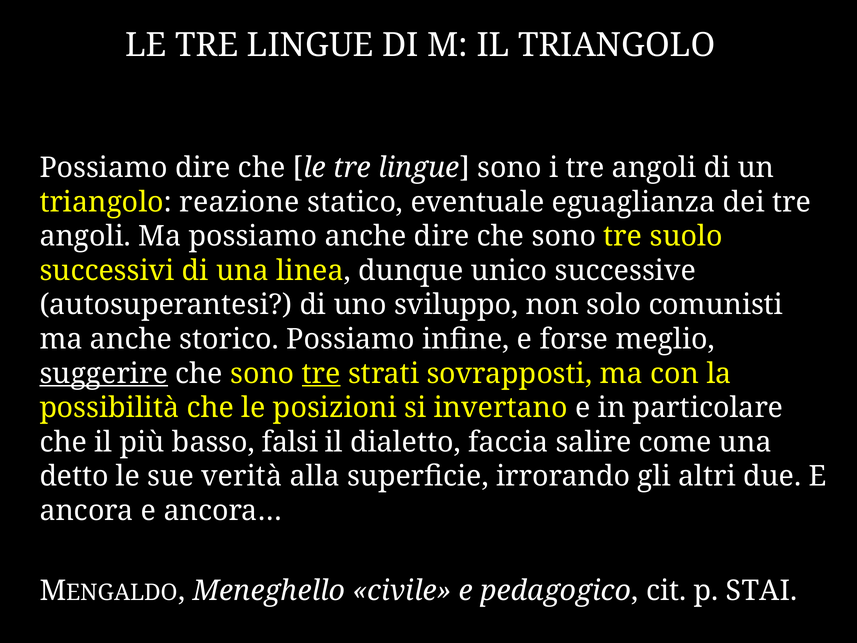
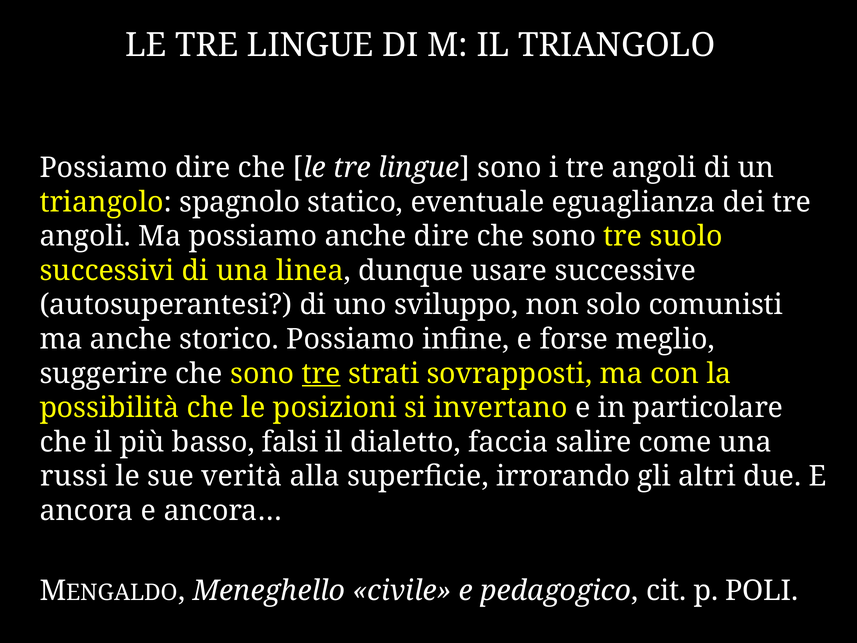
reazione: reazione -> spagnolo (240, 202)
unico: unico -> usare (509, 271)
suggerire underline: present -> none (104, 373)
detto: detto -> russi (74, 476)
STAI: STAI -> POLI (762, 591)
